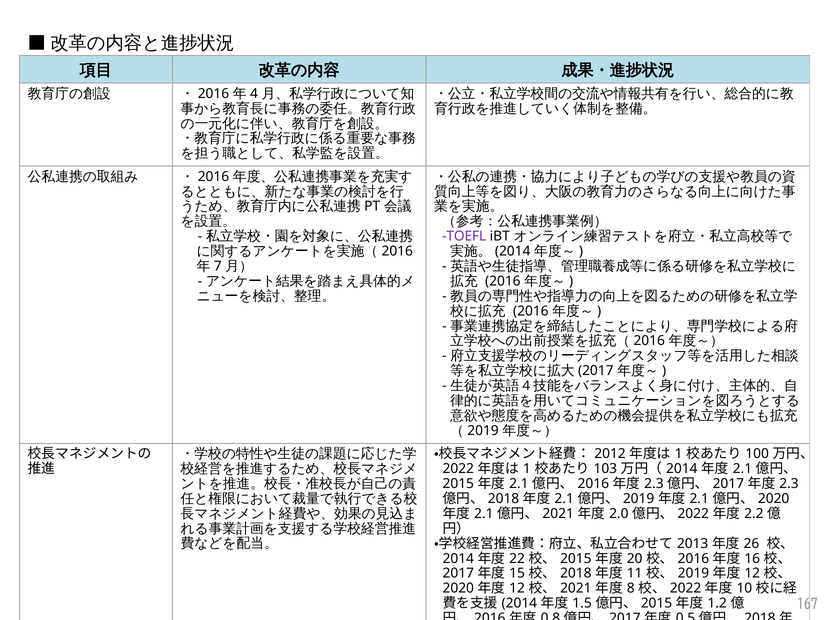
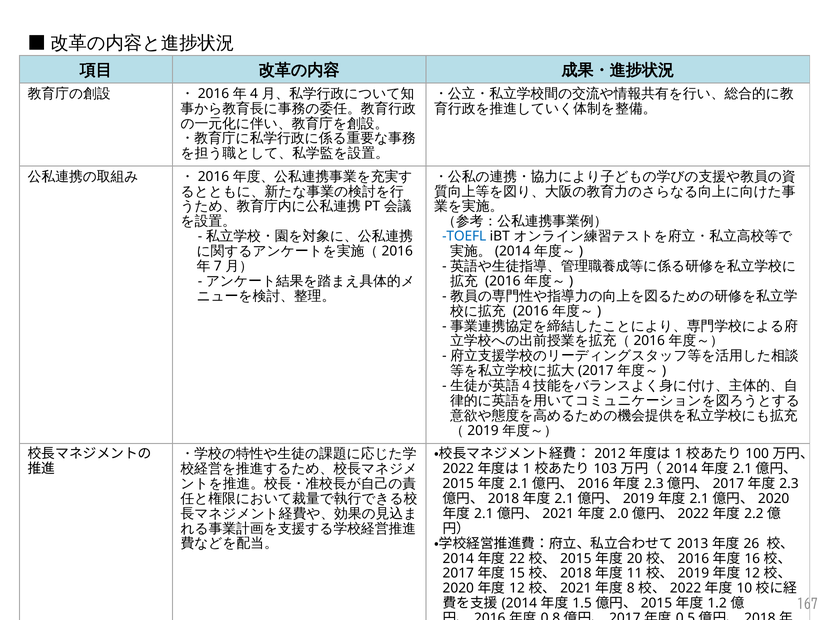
TOEFL colour: purple -> blue (464, 236)
